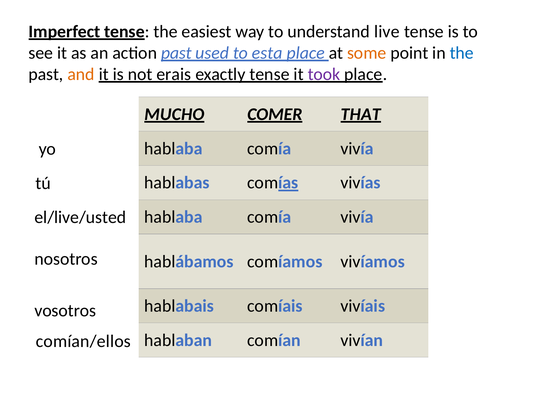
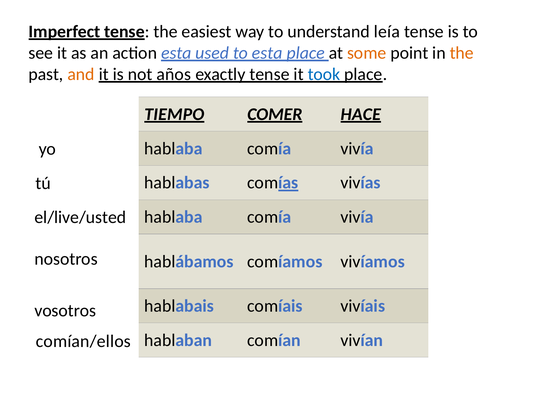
live: live -> leía (387, 32)
action past: past -> esta (176, 53)
the colour: blue -> orange (462, 53)
erais: erais -> años (174, 74)
took colour: purple -> blue (324, 74)
MUCHO: MUCHO -> TIEMPO (174, 114)
THAT: THAT -> HACE (361, 114)
